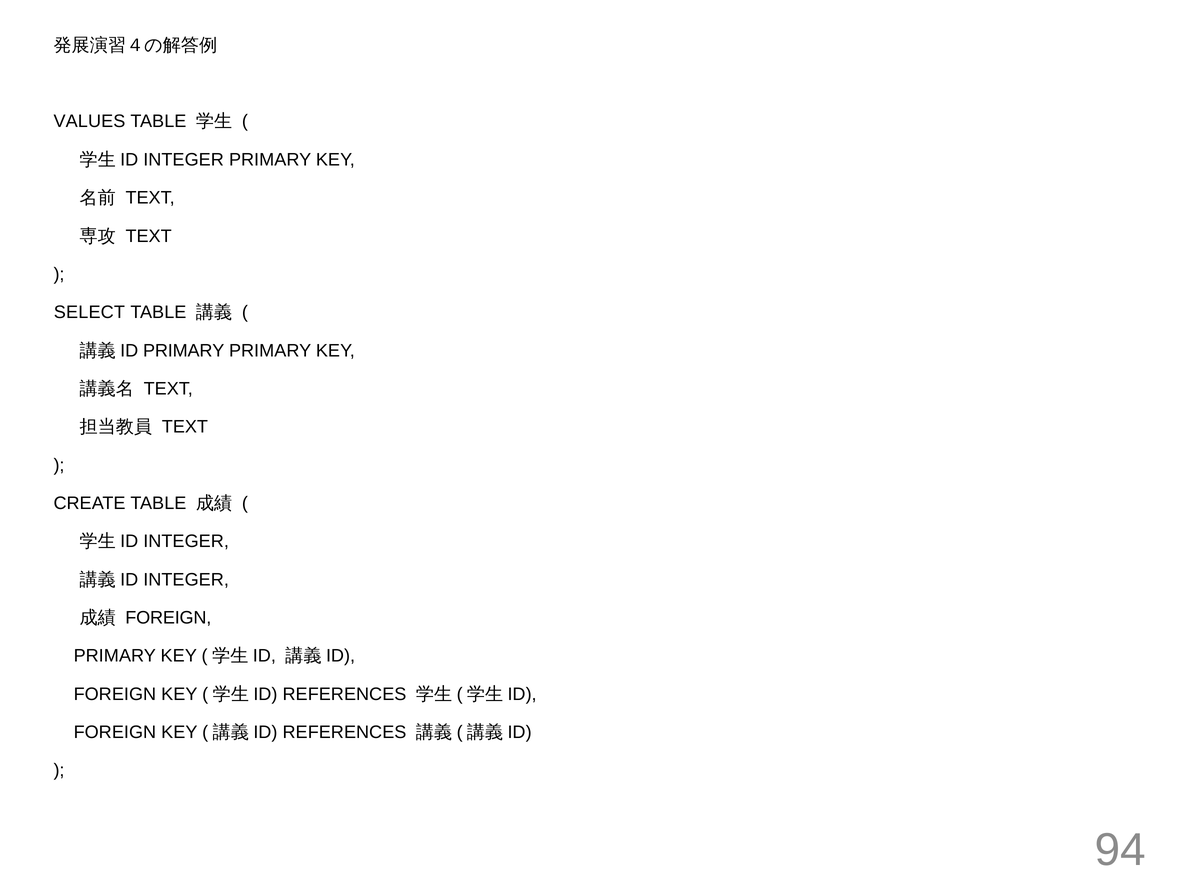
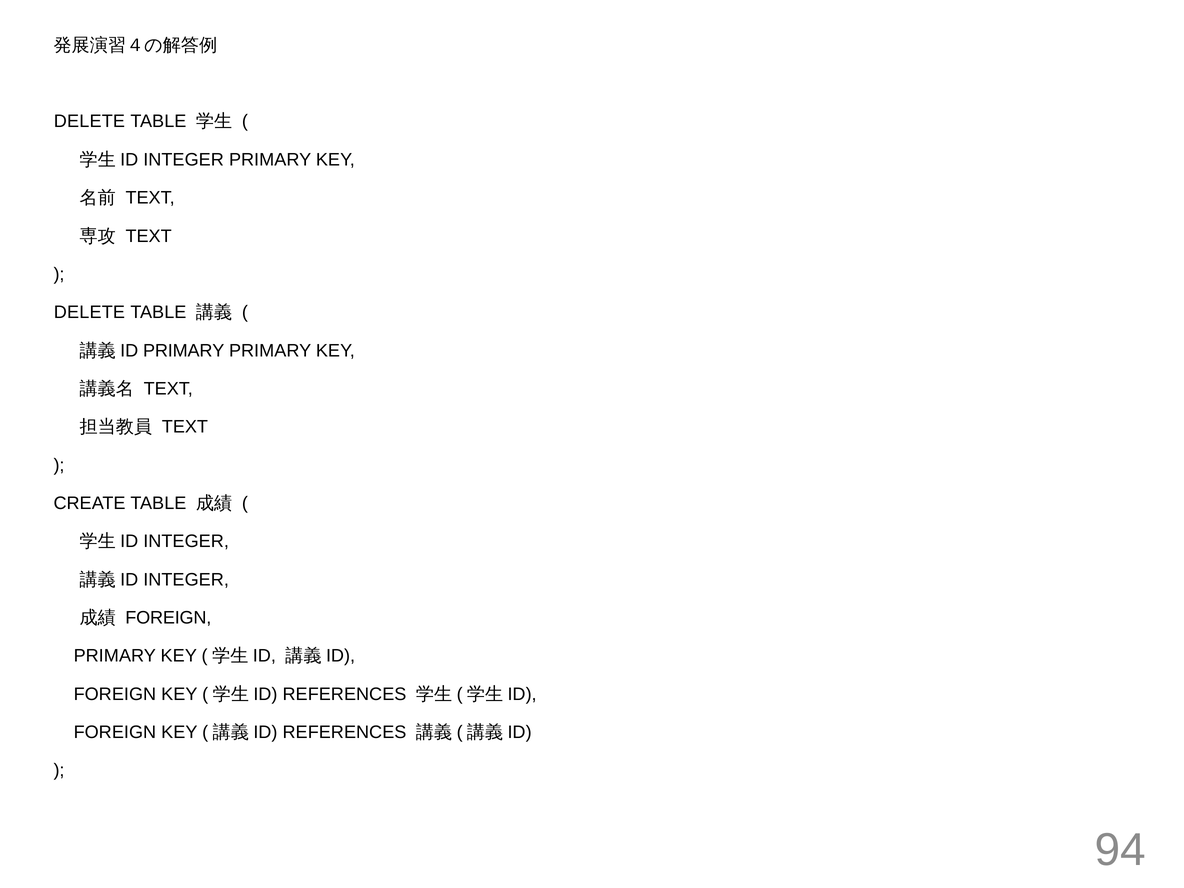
VALUES: VALUES -> DELETE (89, 122)
SELECT: SELECT -> DELETE (89, 312)
